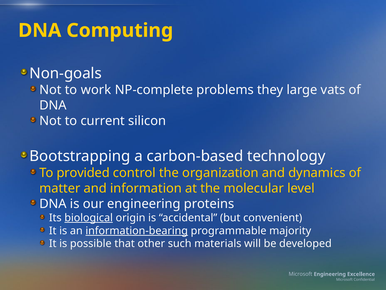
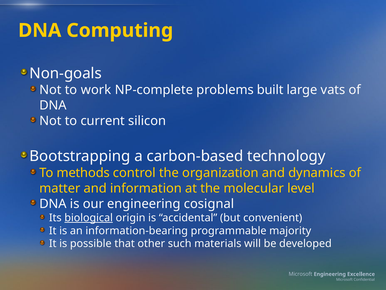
they: they -> built (270, 90)
provided: provided -> methods (83, 173)
proteins: proteins -> cosignal (209, 203)
information-bearing underline: present -> none (137, 230)
